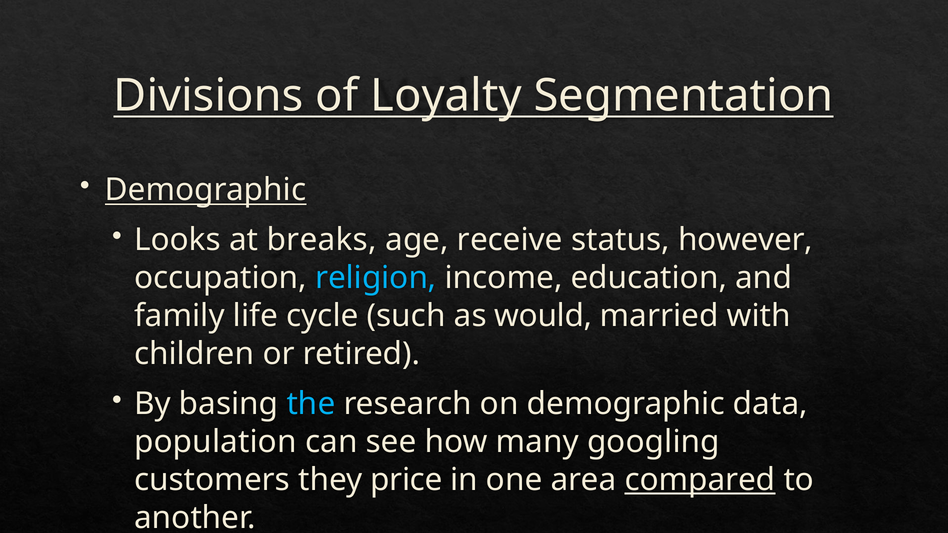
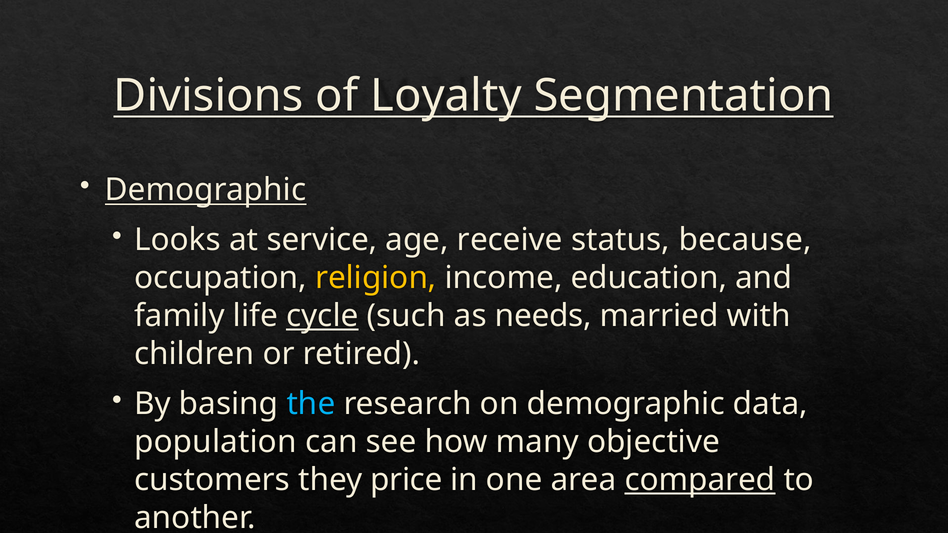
breaks: breaks -> service (322, 240)
however: however -> because (745, 240)
religion colour: light blue -> yellow (376, 278)
cycle underline: none -> present (322, 316)
would: would -> needs (543, 316)
googling: googling -> objective (653, 442)
